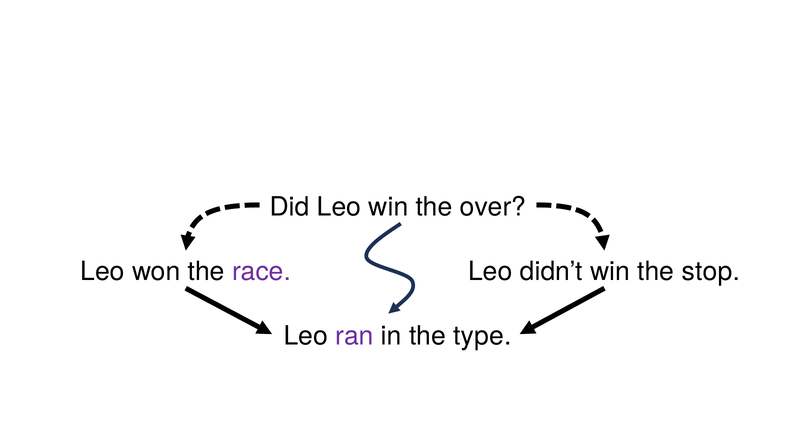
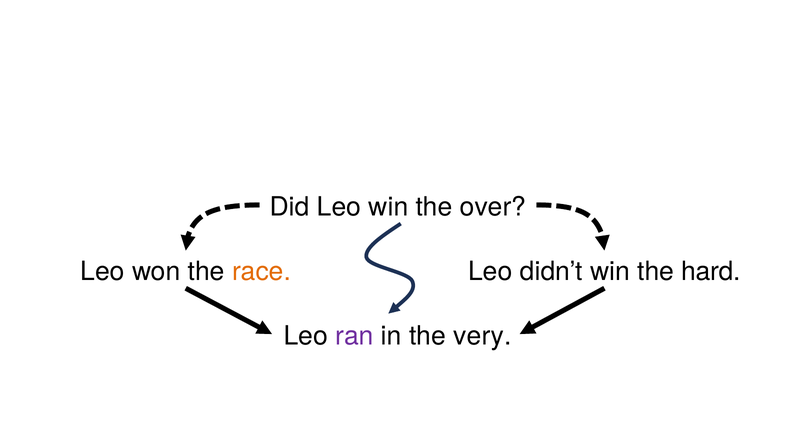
race colour: purple -> orange (261, 271)
stop: stop -> hard (711, 271)
type: type -> very (482, 336)
